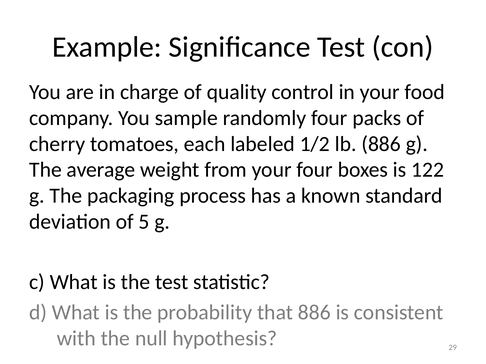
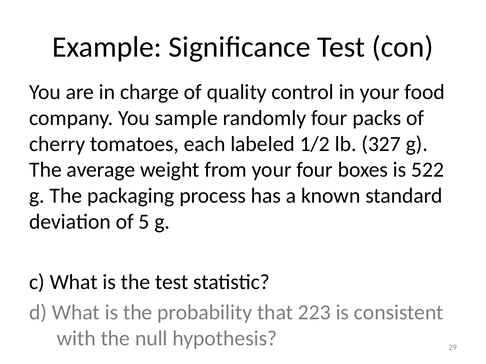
lb 886: 886 -> 327 (381, 144)
122: 122 -> 522 (428, 170)
that 886: 886 -> 223 (314, 313)
